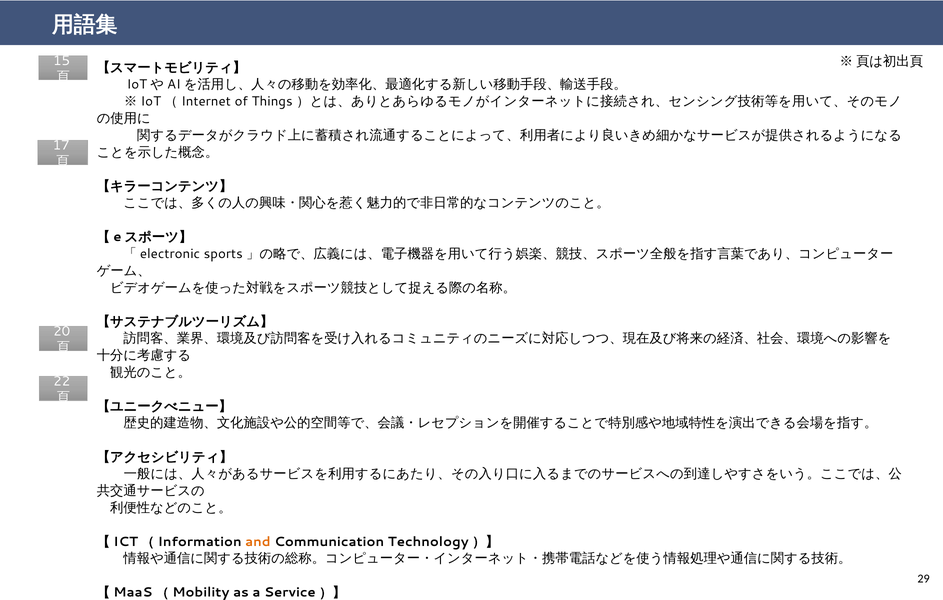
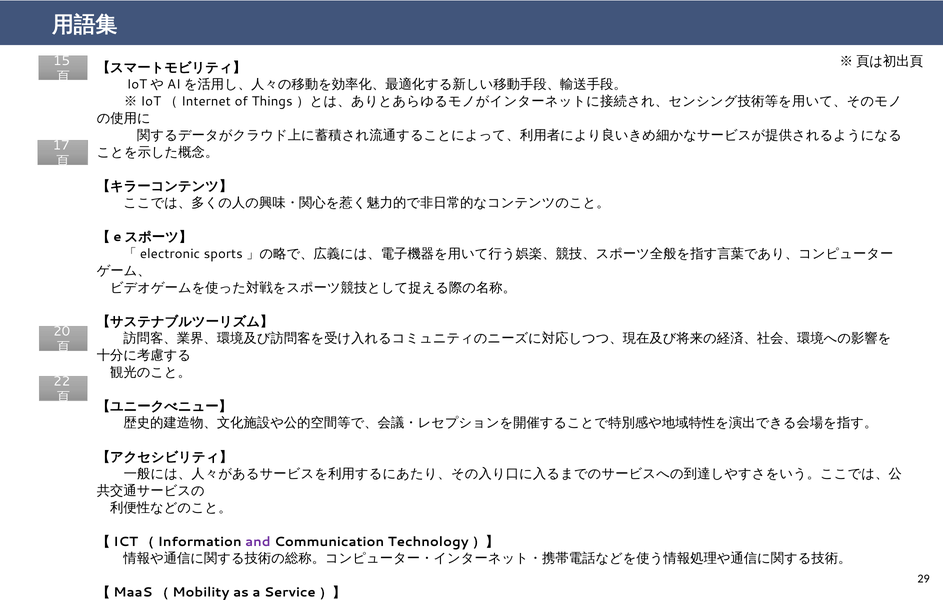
and colour: orange -> purple (258, 541)
